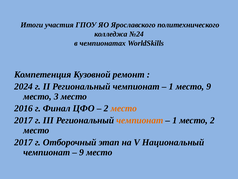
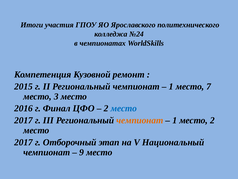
2024: 2024 -> 2015 (24, 86)
место 9: 9 -> 7 (209, 86)
место colour: orange -> blue (124, 108)
